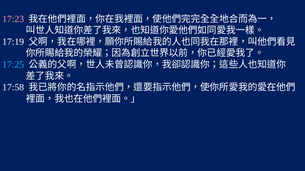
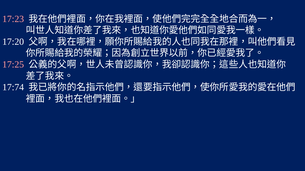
17:19: 17:19 -> 17:20 (13, 42)
17:25 colour: light blue -> pink (13, 65)
17:58: 17:58 -> 17:74 (13, 88)
